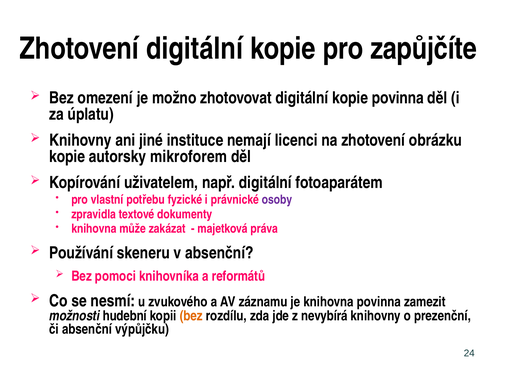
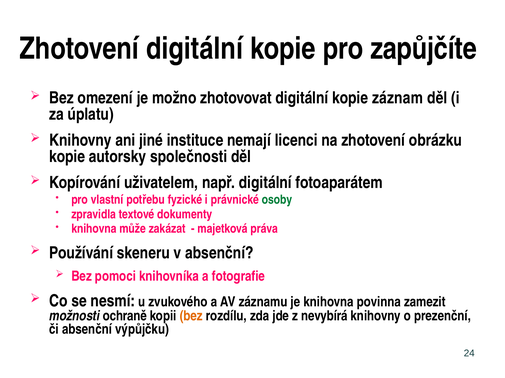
kopie povinna: povinna -> záznam (398, 98)
mikroforem: mikroforem -> společnosti (189, 157)
osoby colour: purple -> green (277, 200)
reformátů: reformátů -> fotografie (238, 277)
hudební: hudební -> ochraně (125, 316)
